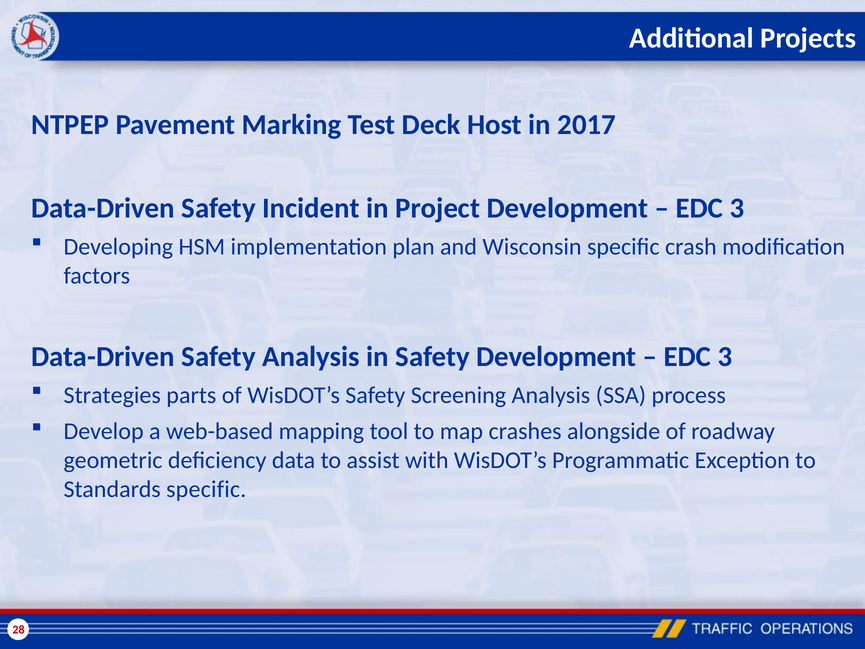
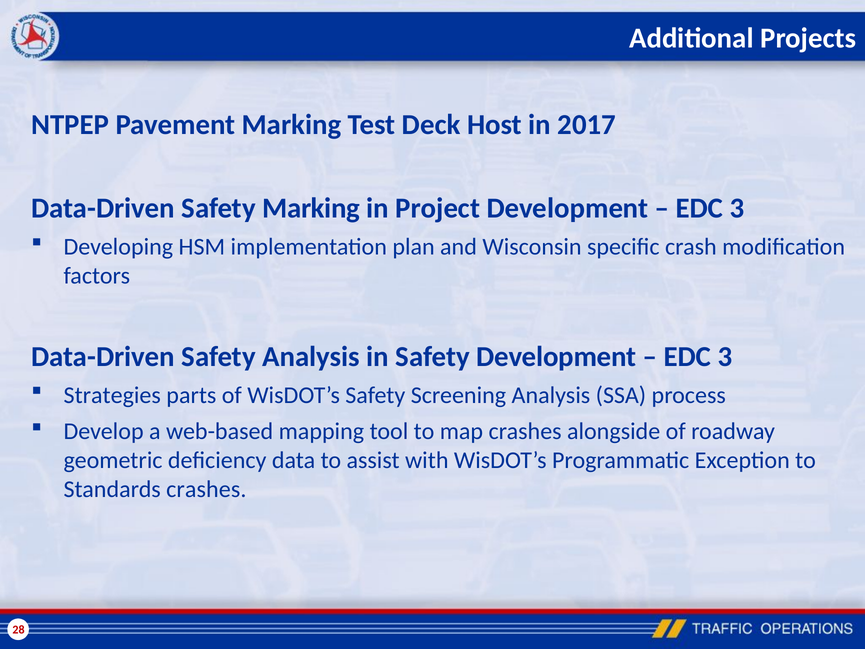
Safety Incident: Incident -> Marking (311, 208)
Standards specific: specific -> crashes (206, 489)
